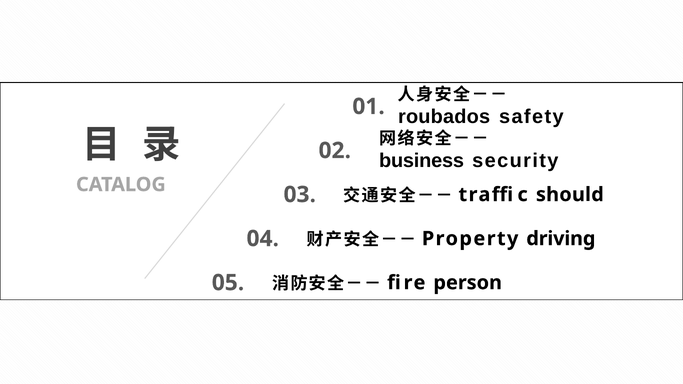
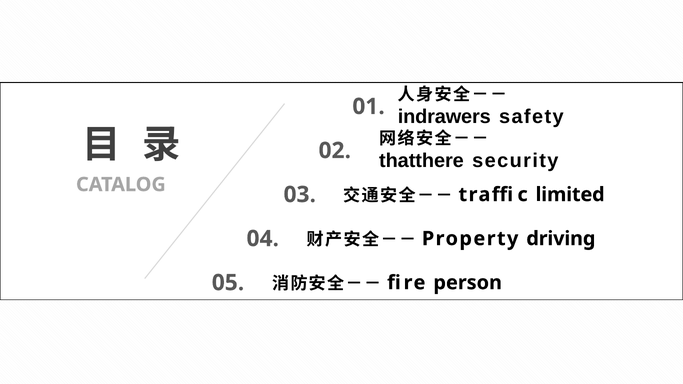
roubados: roubados -> indrawers (444, 117)
business: business -> thatthere (421, 161)
should: should -> limited (570, 195)
